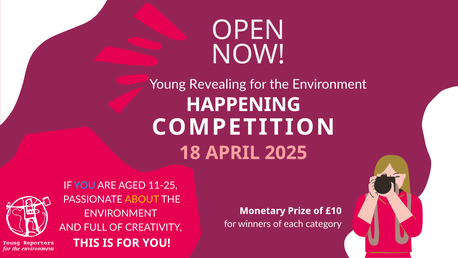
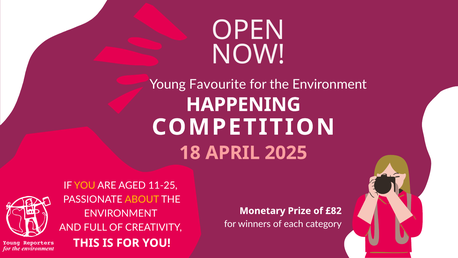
Revealing: Revealing -> Favourite (218, 84)
YOU colour: light blue -> yellow (85, 185)
£10: £10 -> £82 (334, 211)
